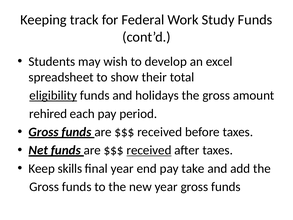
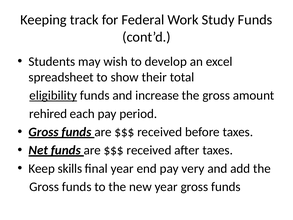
holidays: holidays -> increase (157, 95)
received underline: present -> none (149, 150)
take: take -> very (193, 168)
